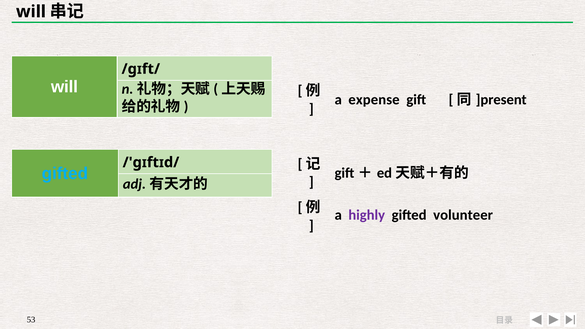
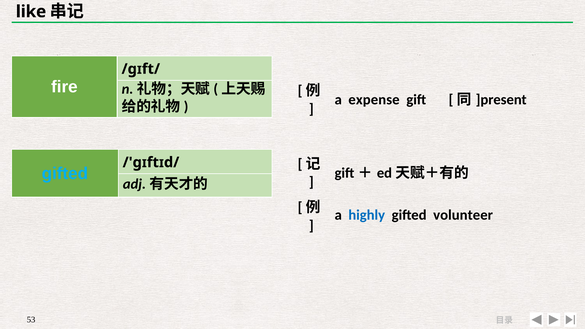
will: will -> like (31, 12)
will: will -> fire (64, 87)
highly colour: purple -> blue (367, 215)
